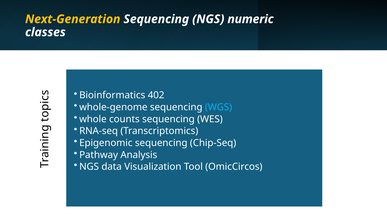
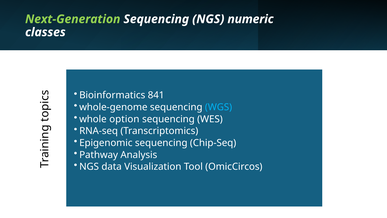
Next-Generation colour: yellow -> light green (73, 19)
402: 402 -> 841 (156, 95)
counts: counts -> option (124, 119)
